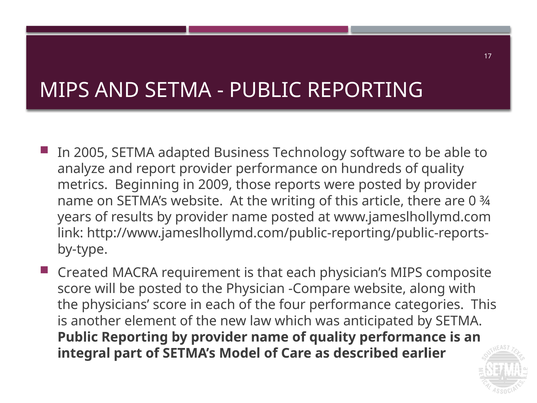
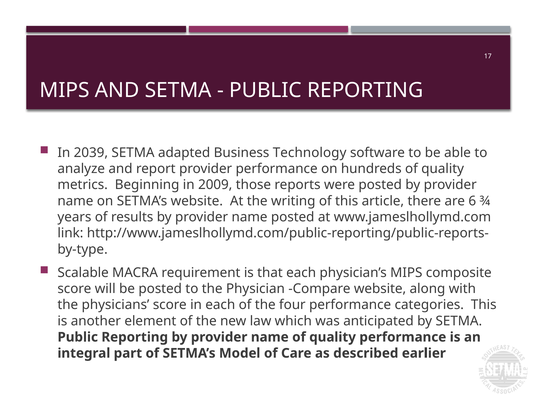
2005: 2005 -> 2039 (91, 153)
0: 0 -> 6 (472, 201)
Created: Created -> Scalable (83, 272)
